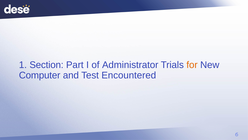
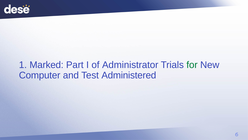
Section: Section -> Marked (47, 65)
for colour: orange -> green (192, 65)
Encountered: Encountered -> Administered (129, 75)
